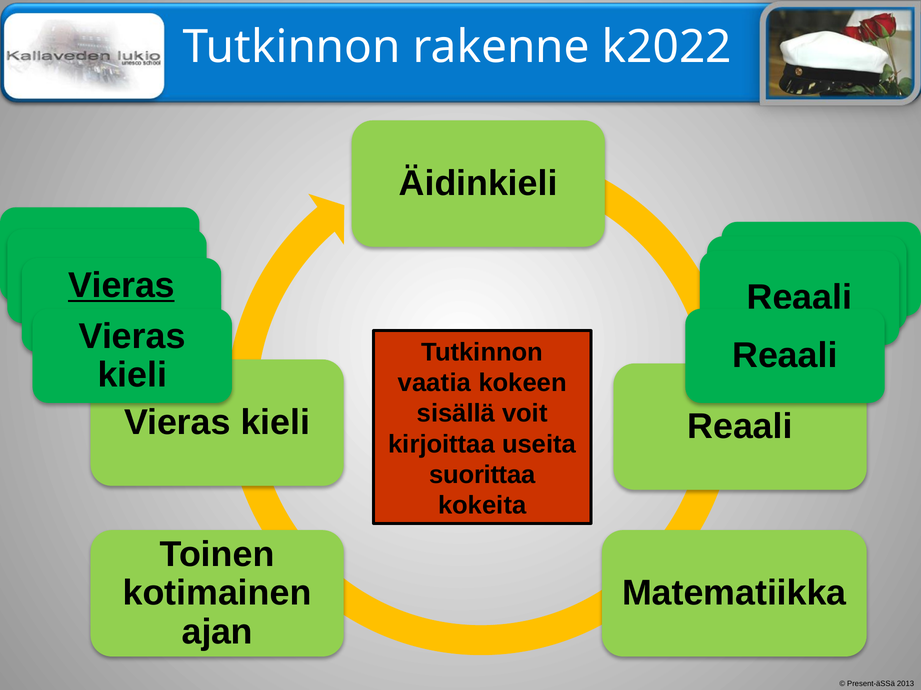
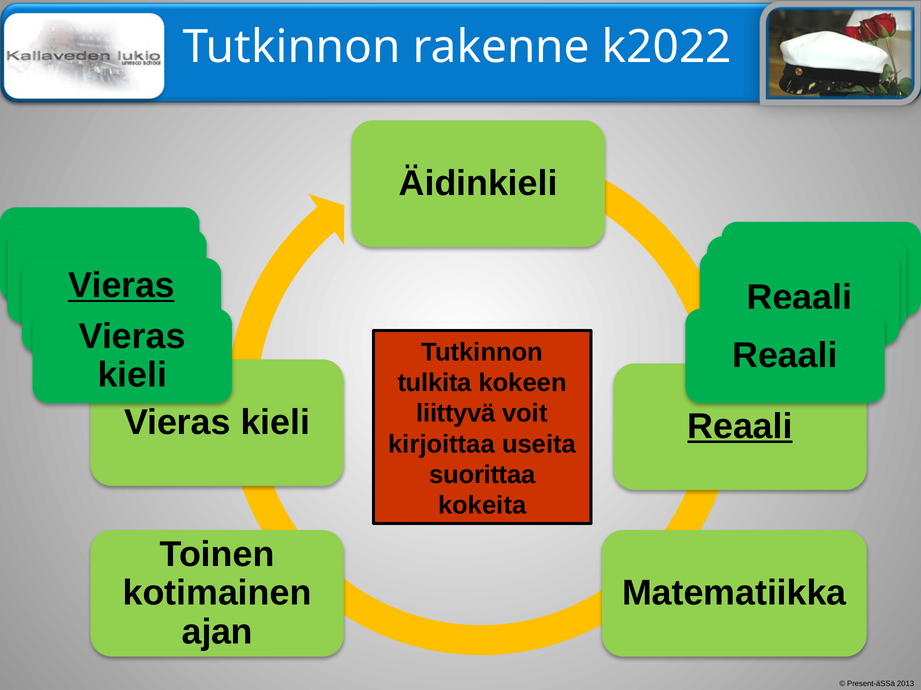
vaatia: vaatia -> tulkita (435, 383)
sisällä: sisällä -> liittyvä (456, 414)
Reaali underline: none -> present (740, 427)
